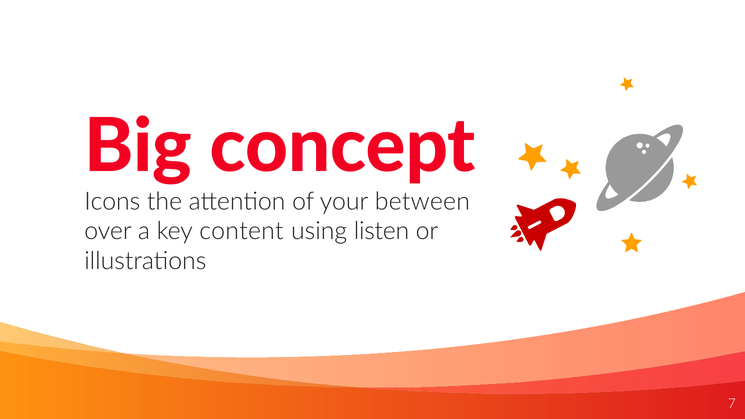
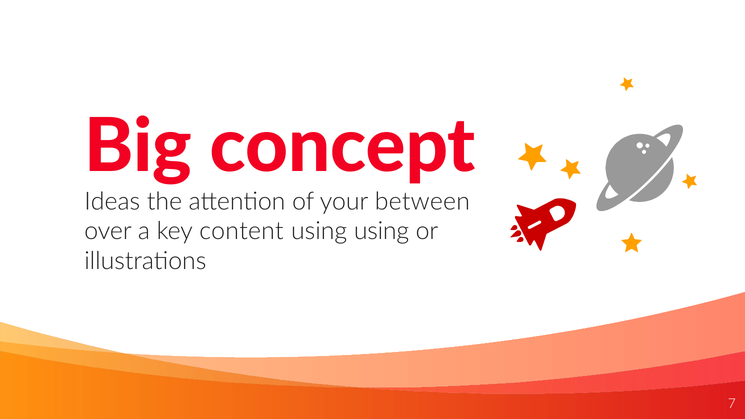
Icons: Icons -> Ideas (112, 201)
using listen: listen -> using (381, 231)
